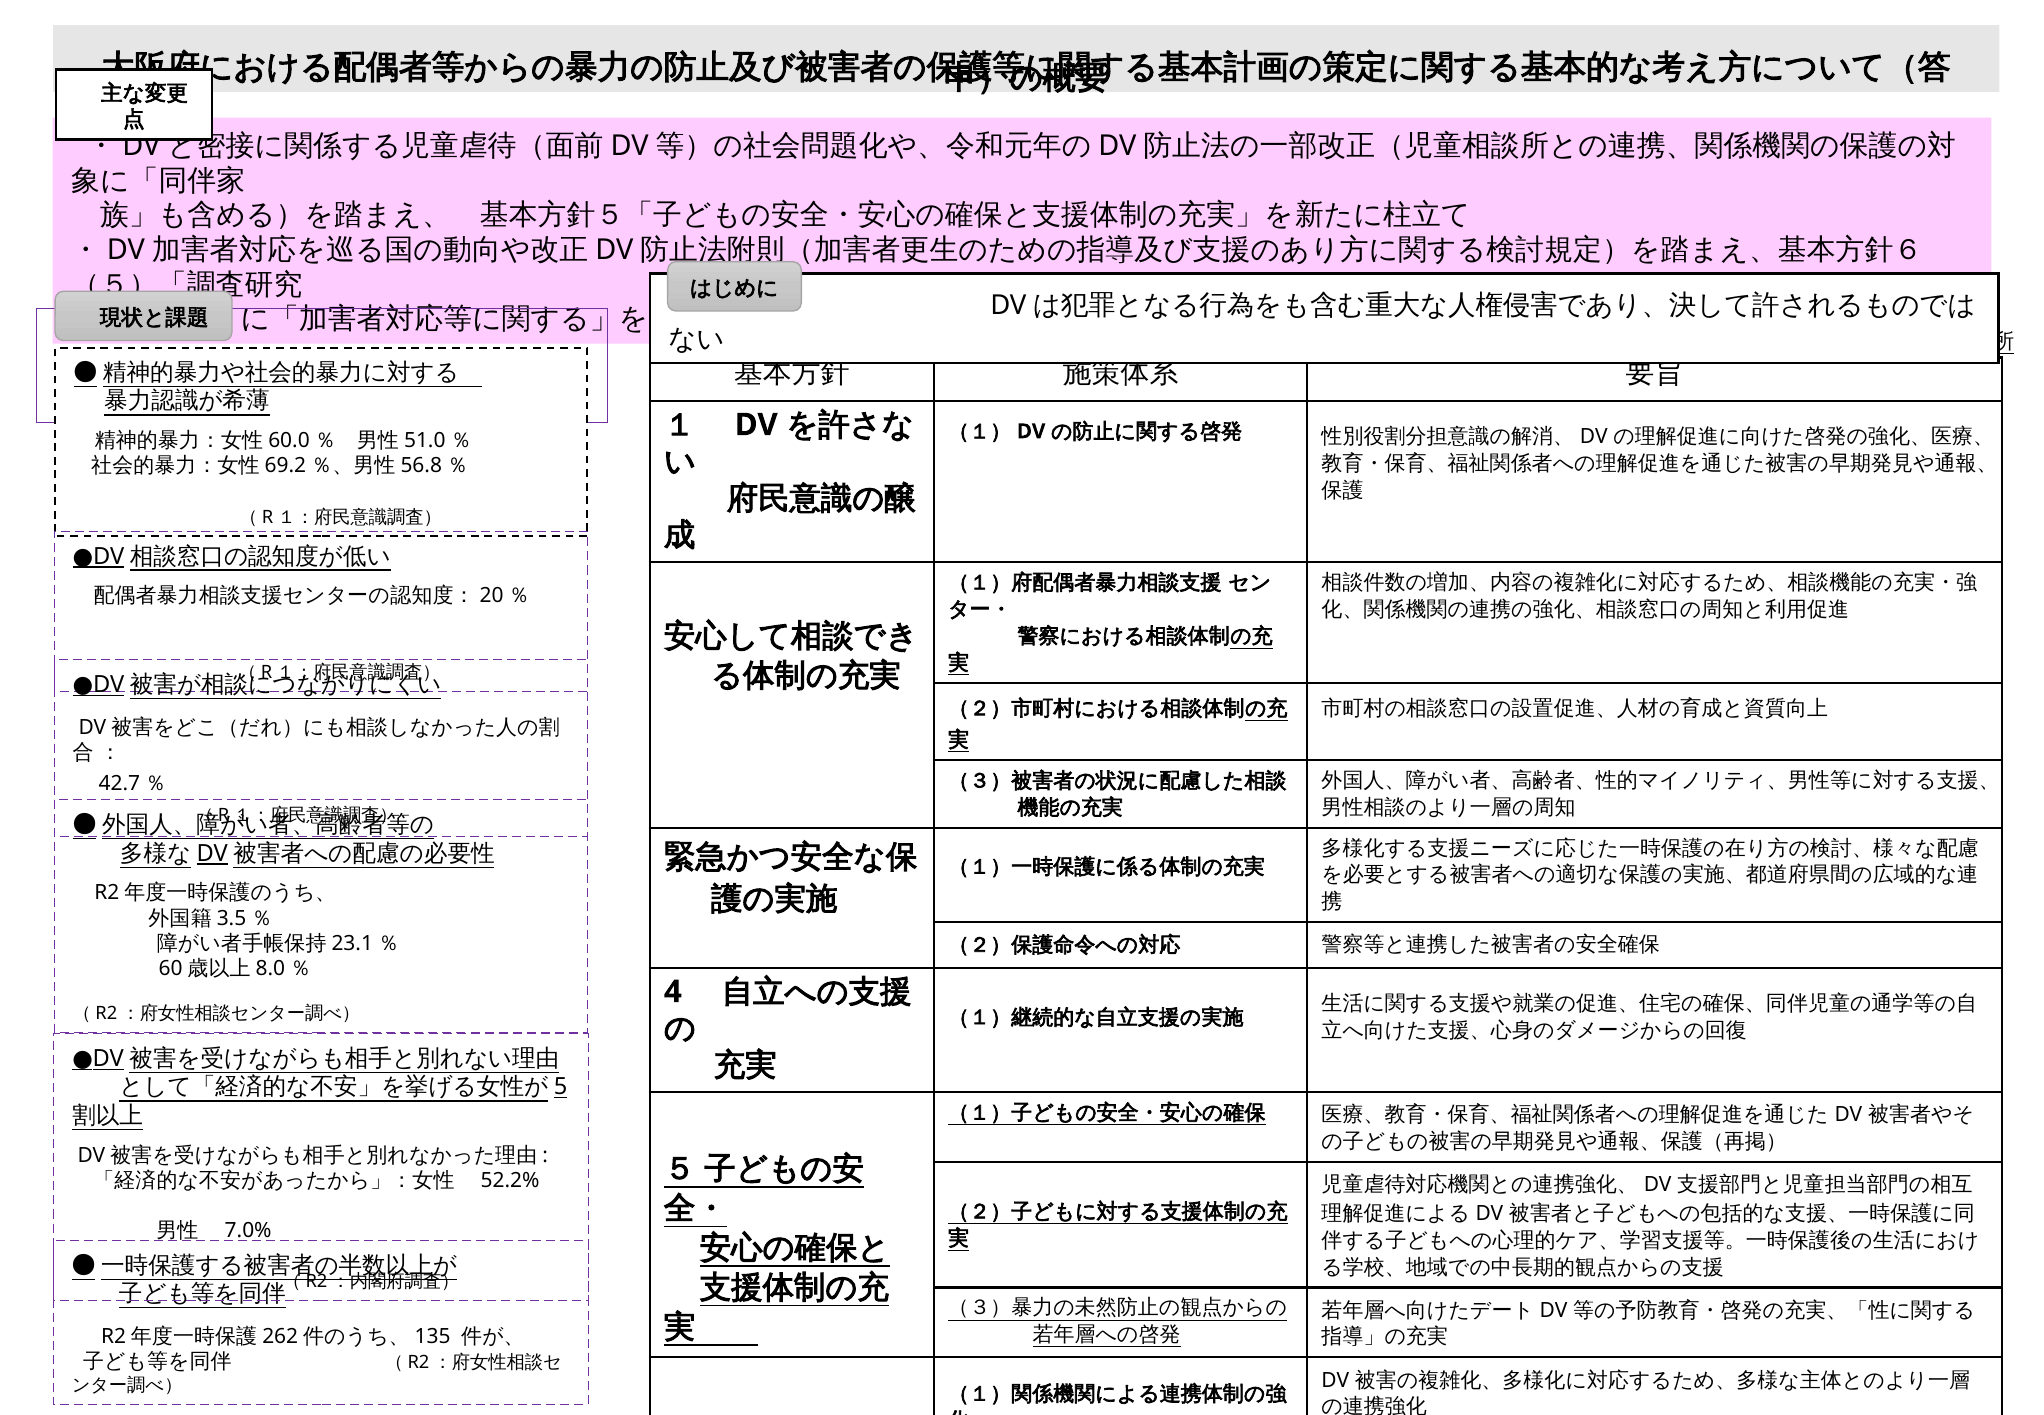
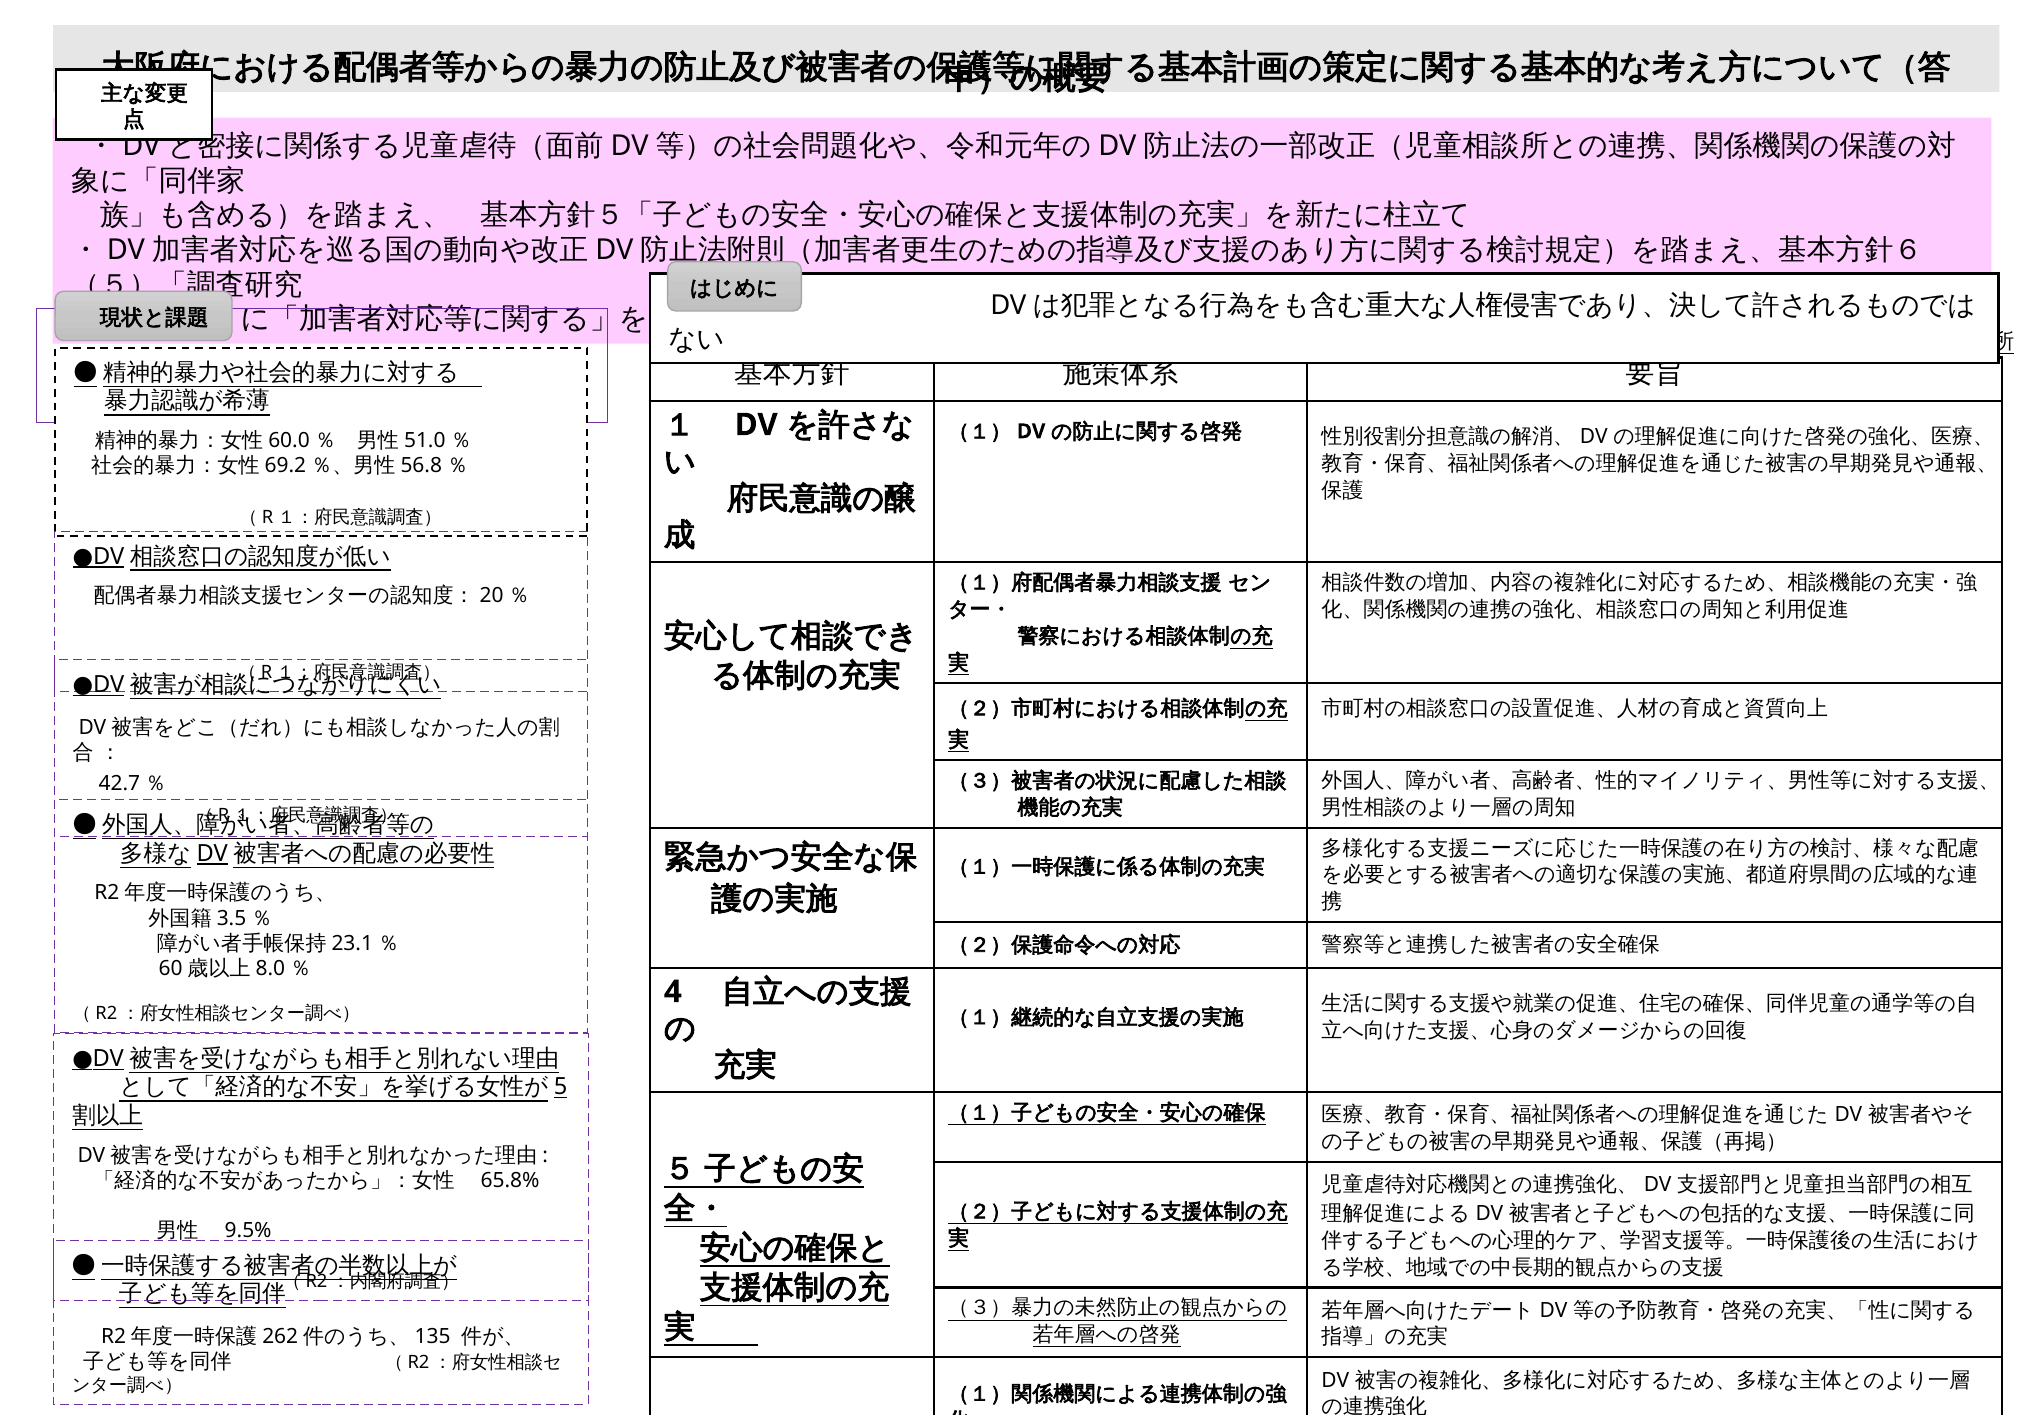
52.2%: 52.2% -> 65.8% (510, 1180)
7.0%: 7.0% -> 9.5% (248, 1230)
